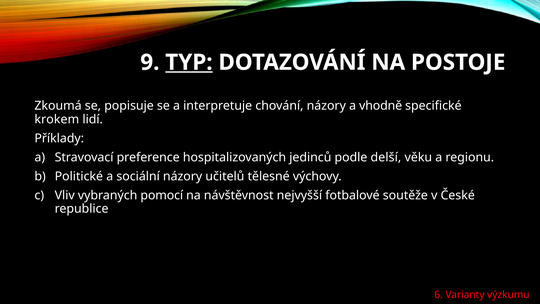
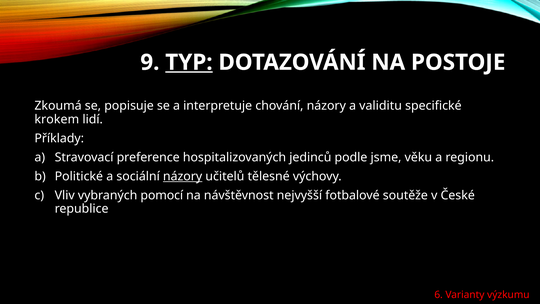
vhodně: vhodně -> validitu (381, 106)
delší: delší -> jsme (386, 157)
názory underline: none -> present (183, 176)
